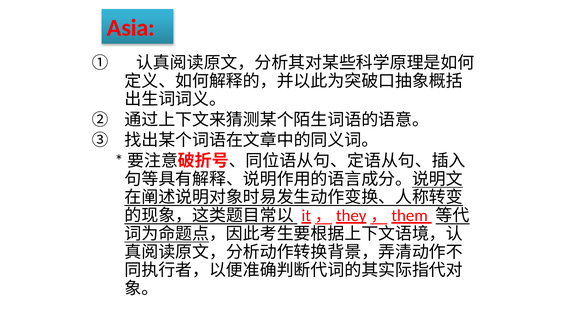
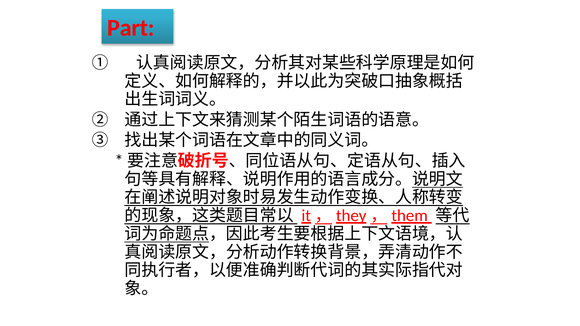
Asia: Asia -> Part (131, 28)
